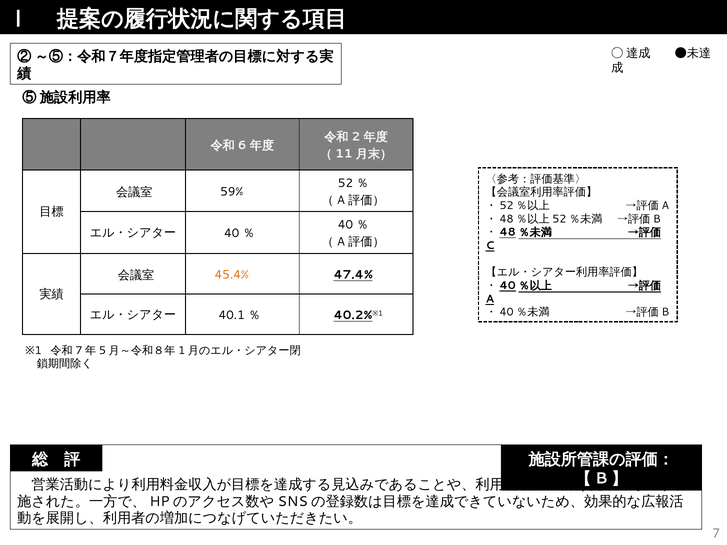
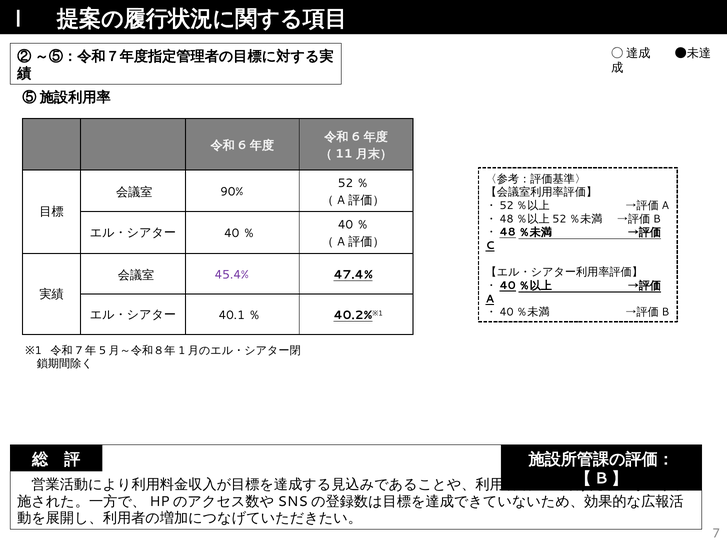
2: 2 -> 6 (356, 137)
59%: 59% -> 90% (232, 192)
45.4% colour: orange -> purple (232, 275)
